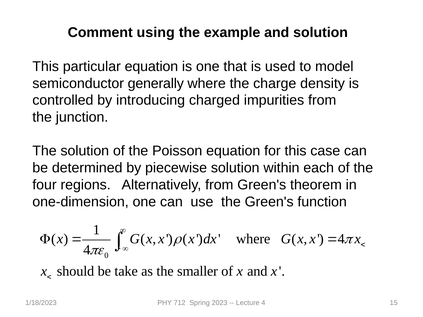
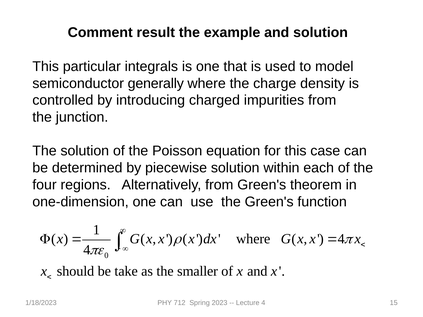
using: using -> result (156, 33)
particular equation: equation -> integrals (151, 67)
